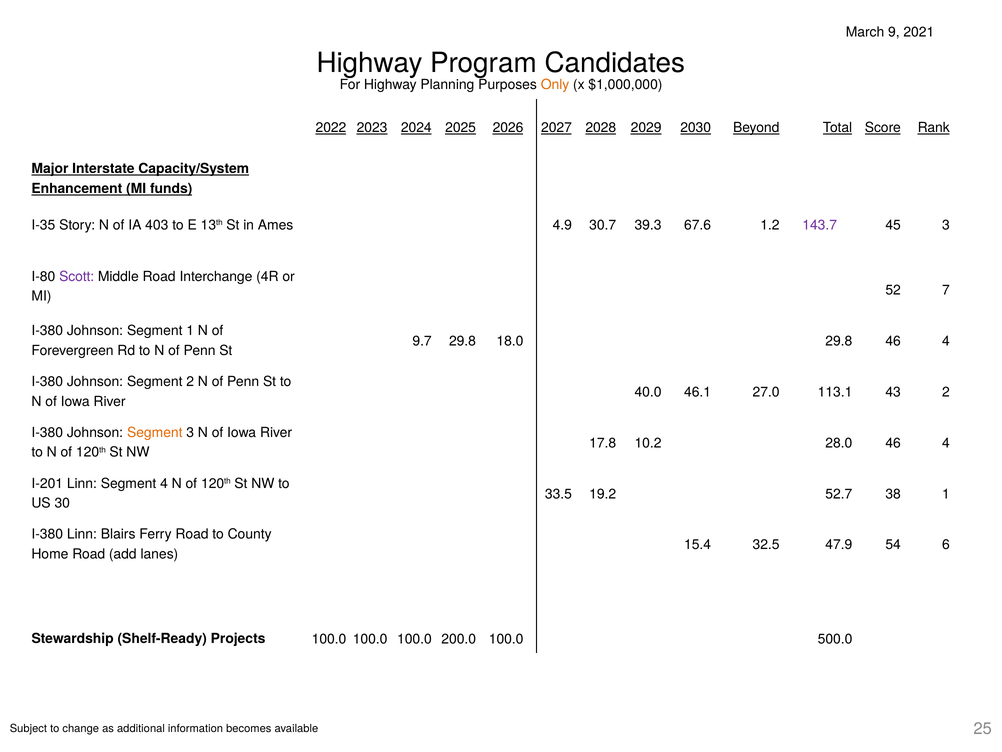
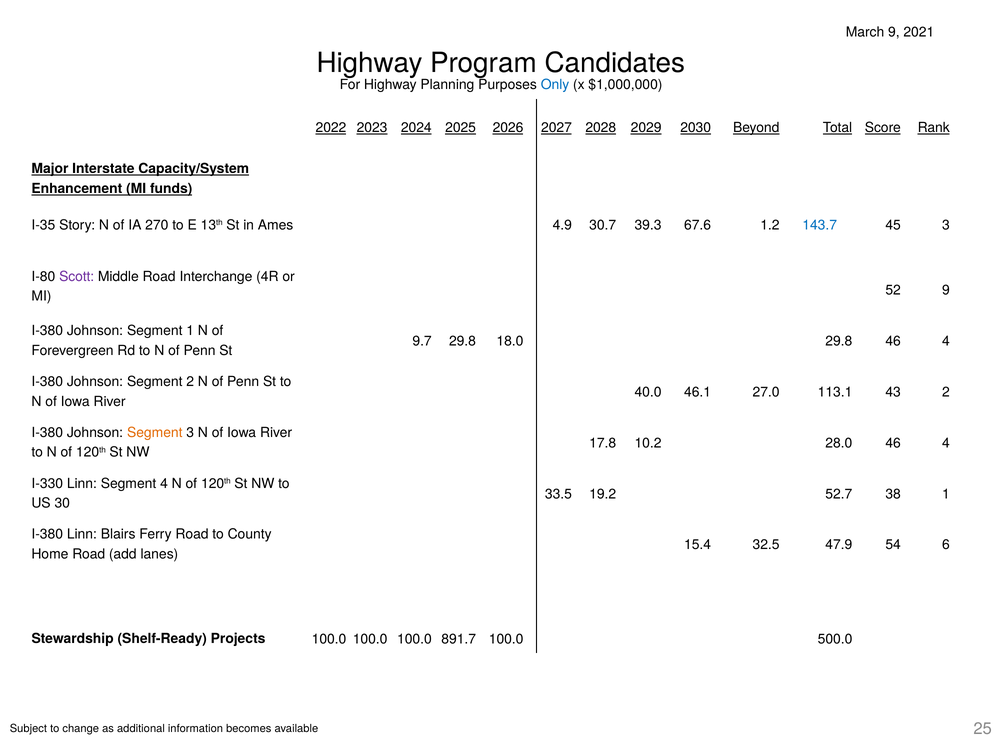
Only colour: orange -> blue (555, 84)
403: 403 -> 270 (157, 225)
143.7 colour: purple -> blue (820, 225)
52 7: 7 -> 9 (946, 290)
I-201: I-201 -> I-330 (47, 483)
200.0: 200.0 -> 891.7 (459, 639)
